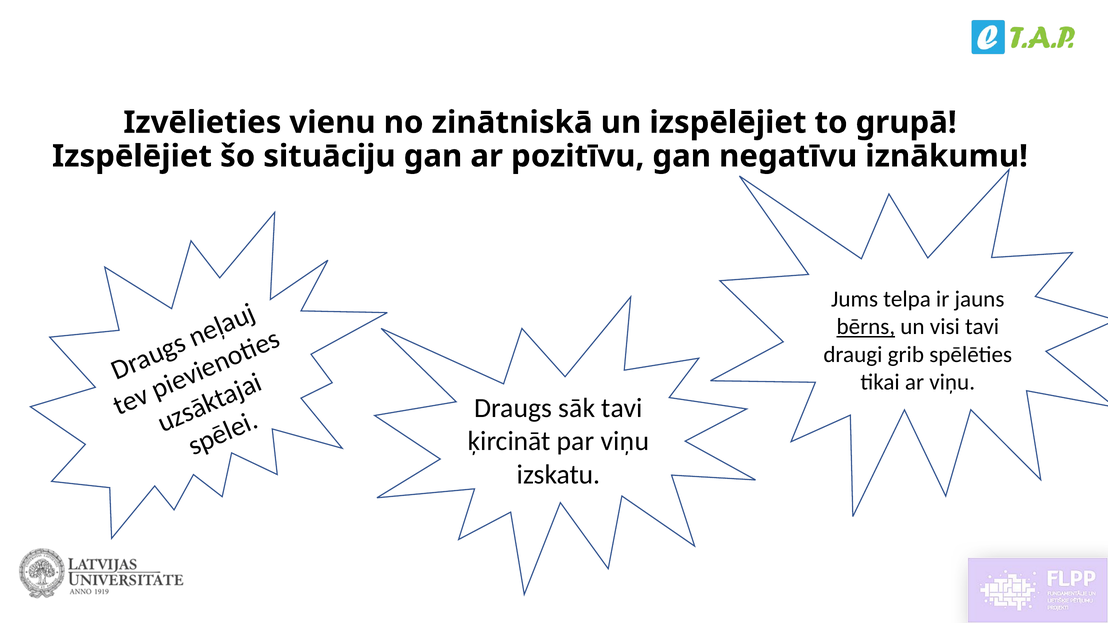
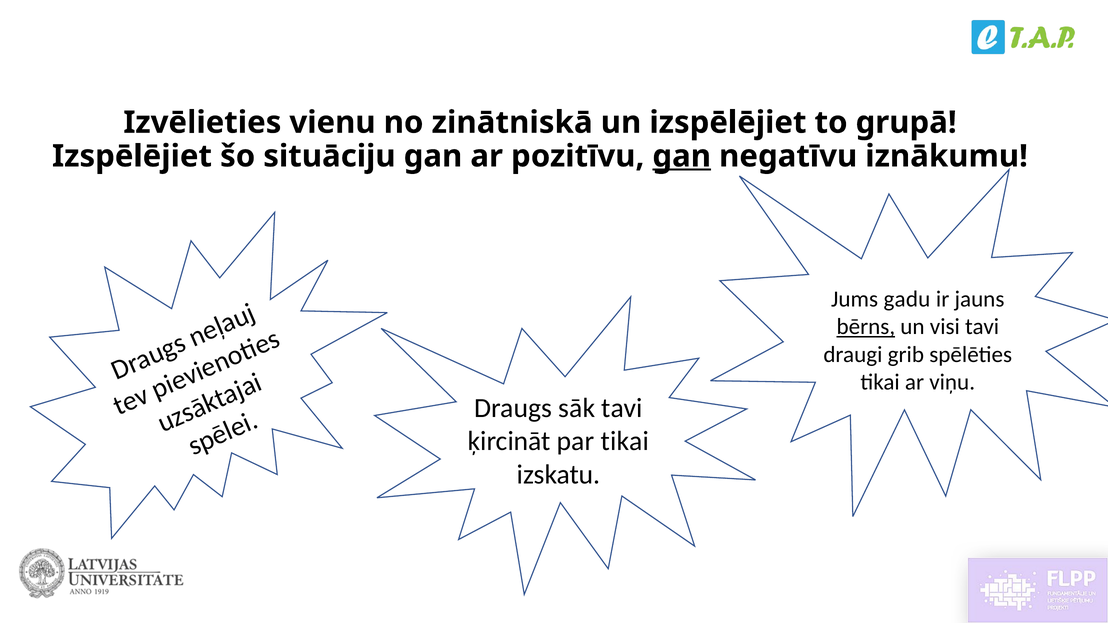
gan underline: none -> present (682, 156)
telpa: telpa -> gadu (907, 299)
par viņu: viņu -> tikai (625, 441)
